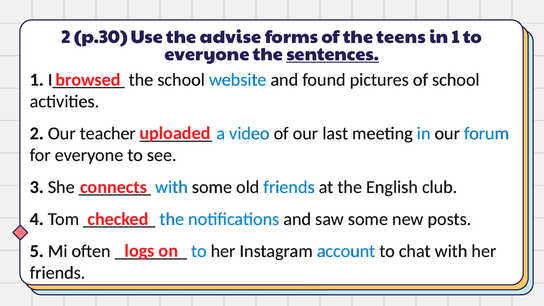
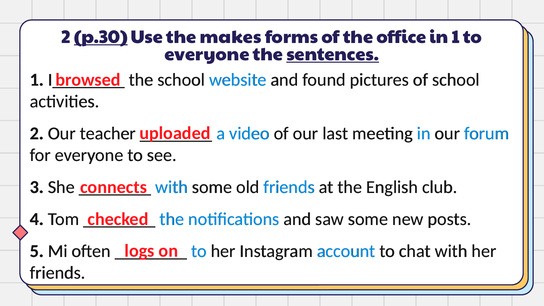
p.30 underline: none -> present (101, 37)
advise: advise -> makes (231, 37)
teens: teens -> office (401, 37)
